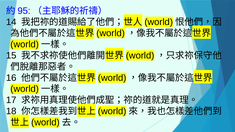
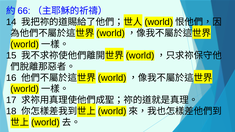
95: 95 -> 66 (24, 11)
